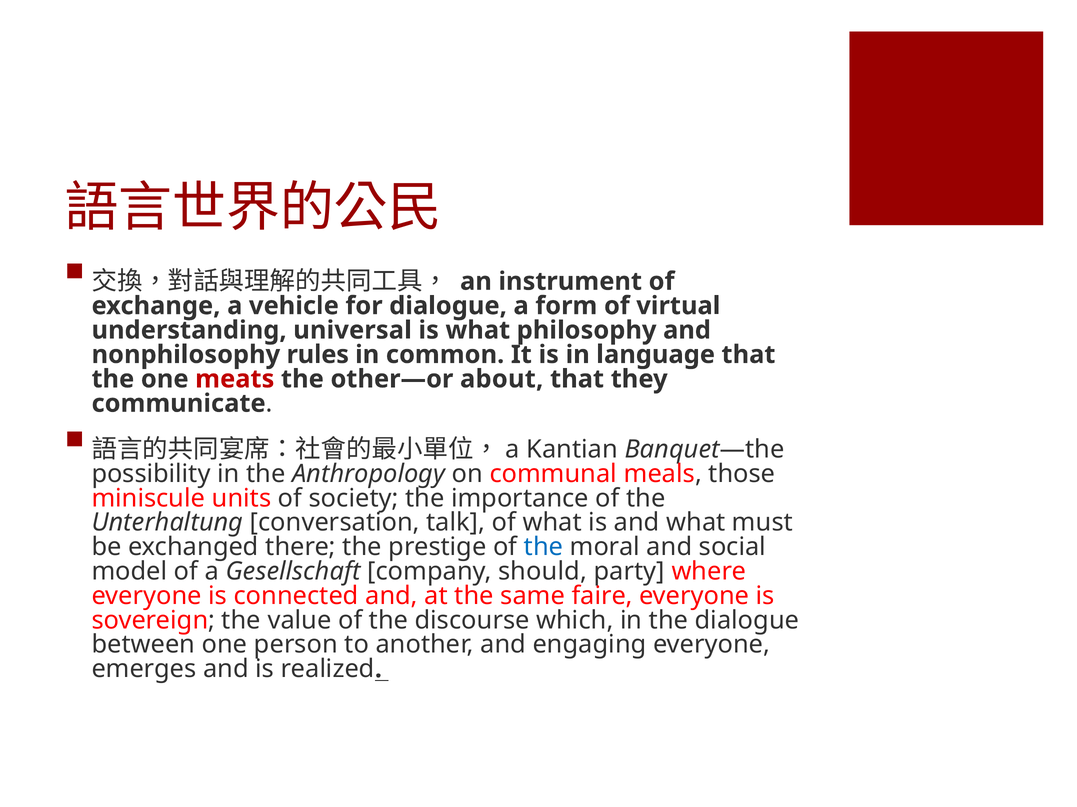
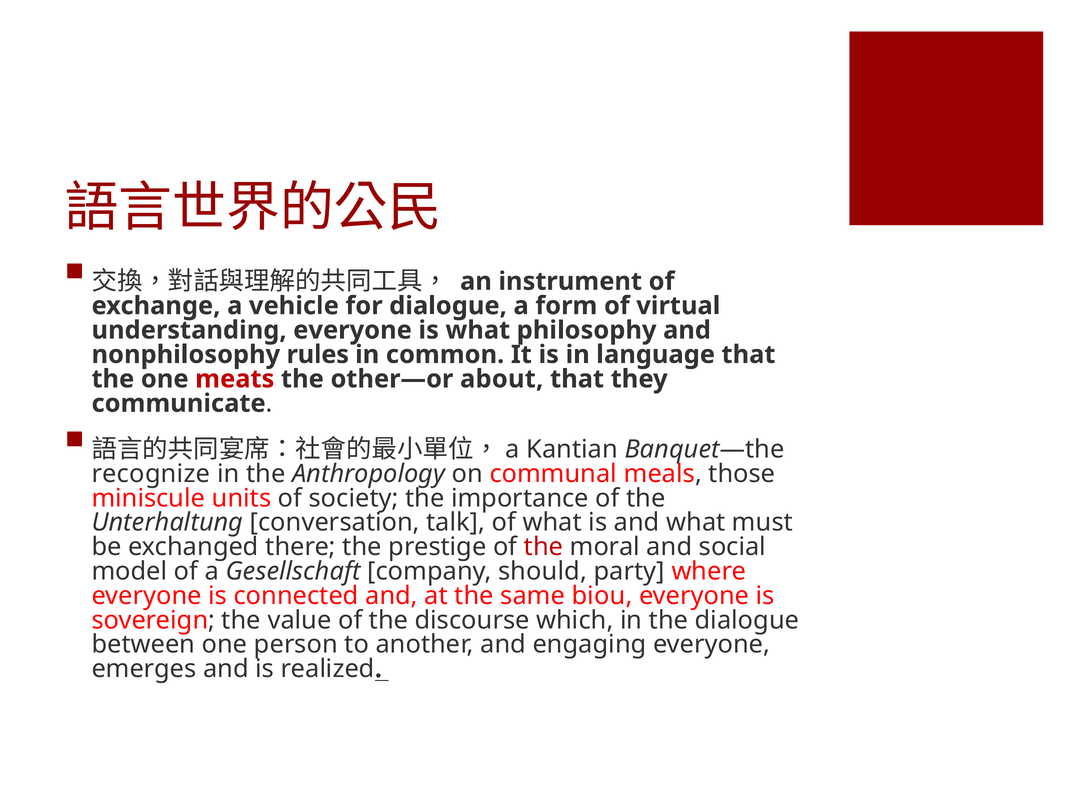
understanding universal: universal -> everyone (353, 331)
possibility: possibility -> recognize (151, 474)
the colour: blue -> red (544, 547)
faire: faire -> biou (602, 596)
